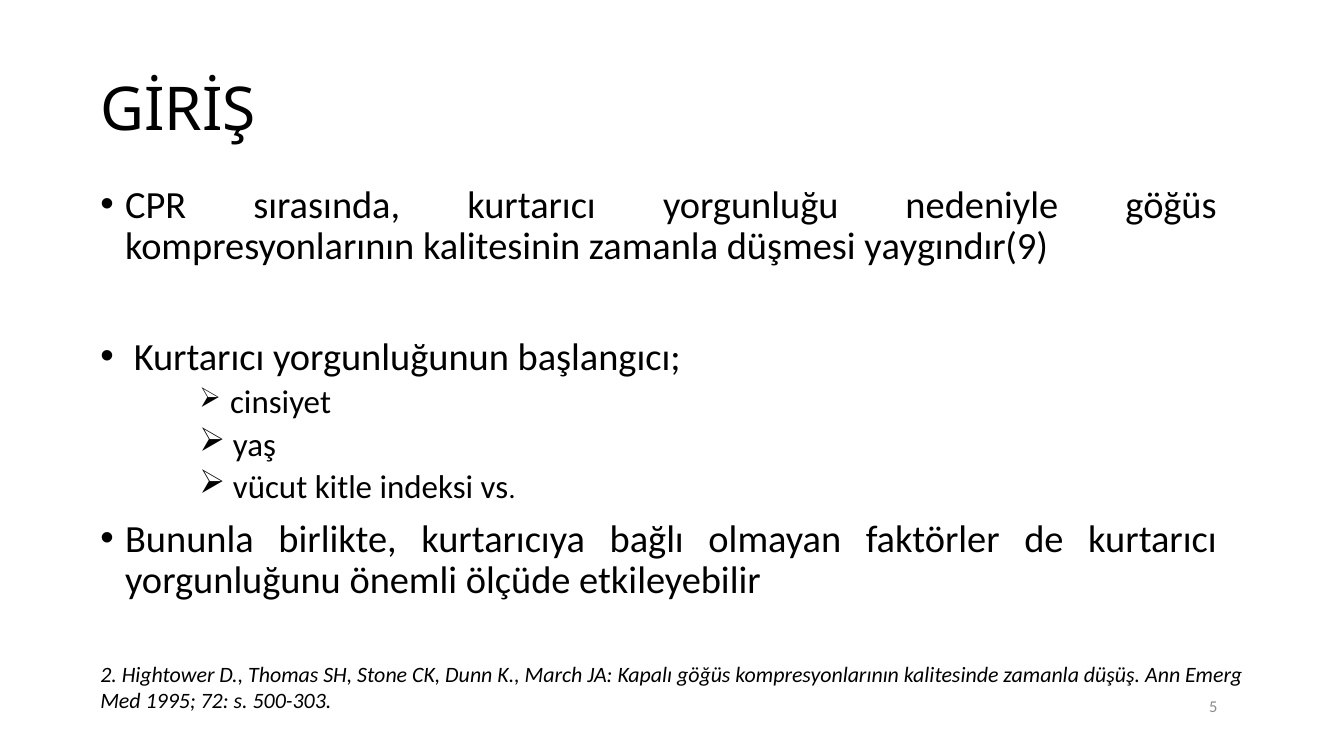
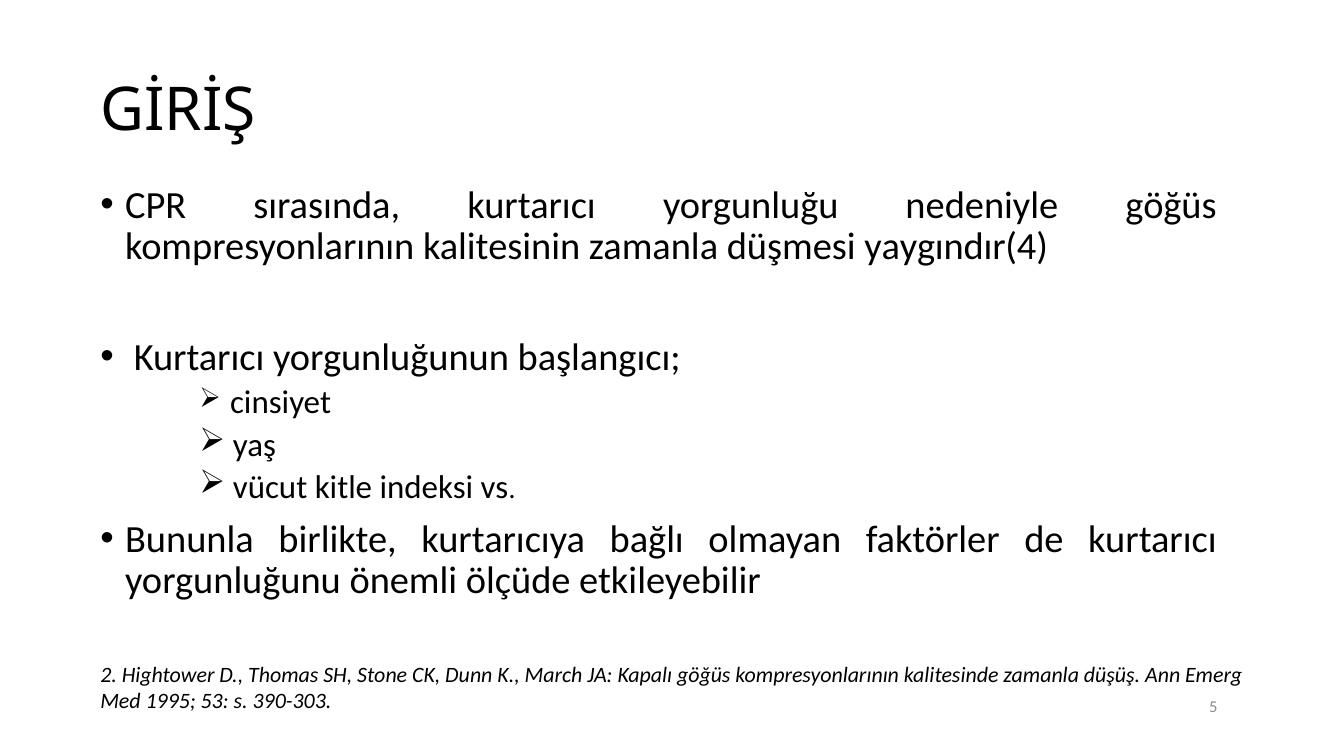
yaygındır(9: yaygındır(9 -> yaygındır(4 (956, 247)
72: 72 -> 53 (215, 702)
500-303: 500-303 -> 390-303 (292, 702)
